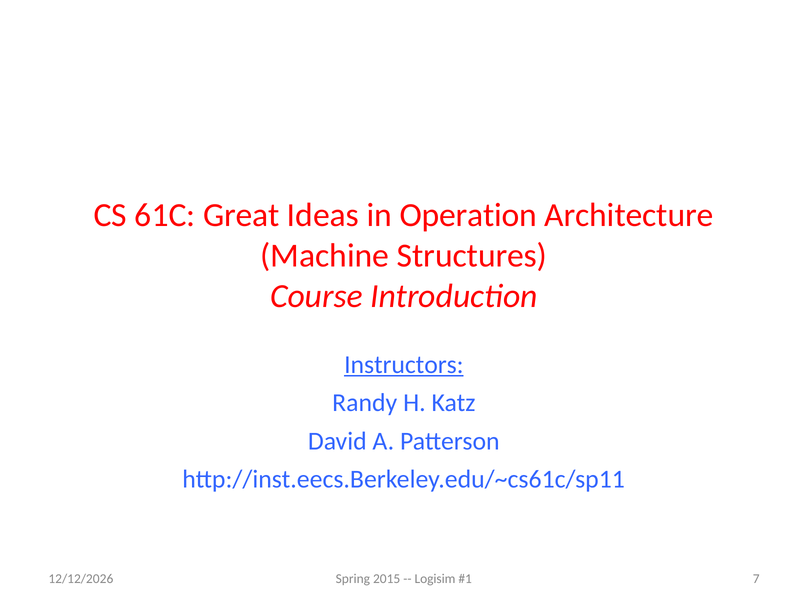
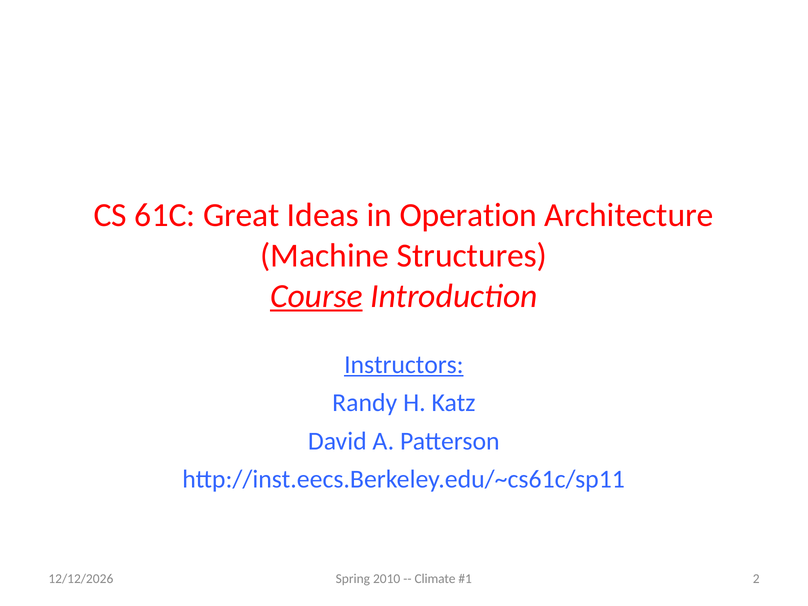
Course underline: none -> present (316, 296)
2015: 2015 -> 2010 (387, 579)
Logisim: Logisim -> Climate (435, 579)
7: 7 -> 2 (756, 579)
